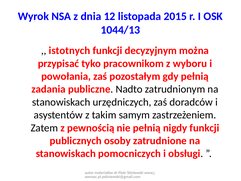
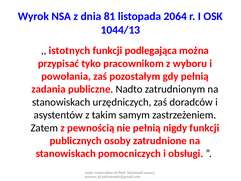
12: 12 -> 81 (110, 16)
2015: 2015 -> 2064 (175, 16)
decyzyjnym: decyzyjnym -> podlegająca (151, 51)
